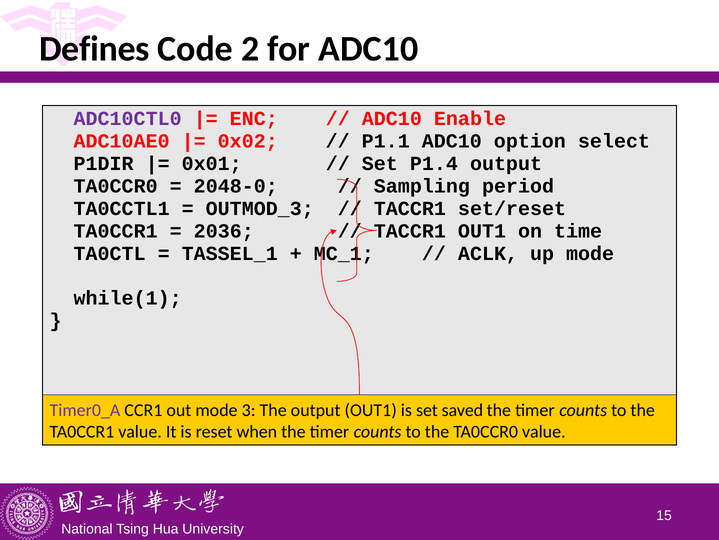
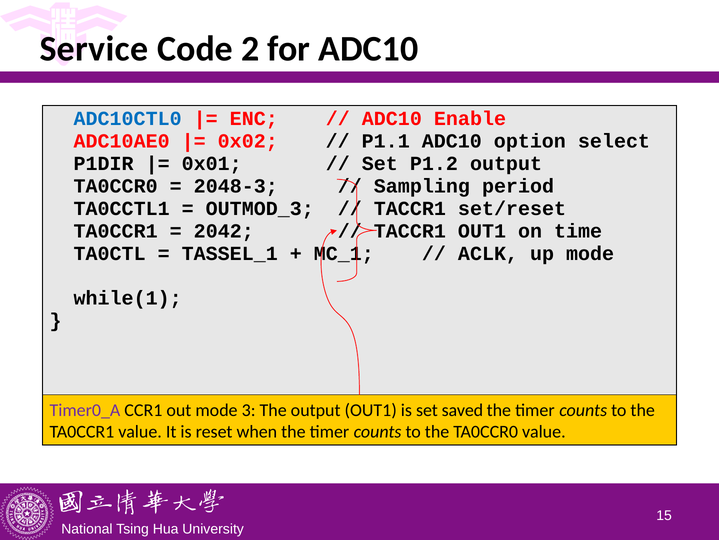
Defines: Defines -> Service (94, 49)
ADC10CTL0 colour: purple -> blue (128, 119)
P1.4: P1.4 -> P1.2 (434, 164)
2048-0: 2048-0 -> 2048-3 (236, 186)
2036: 2036 -> 2042 (224, 231)
